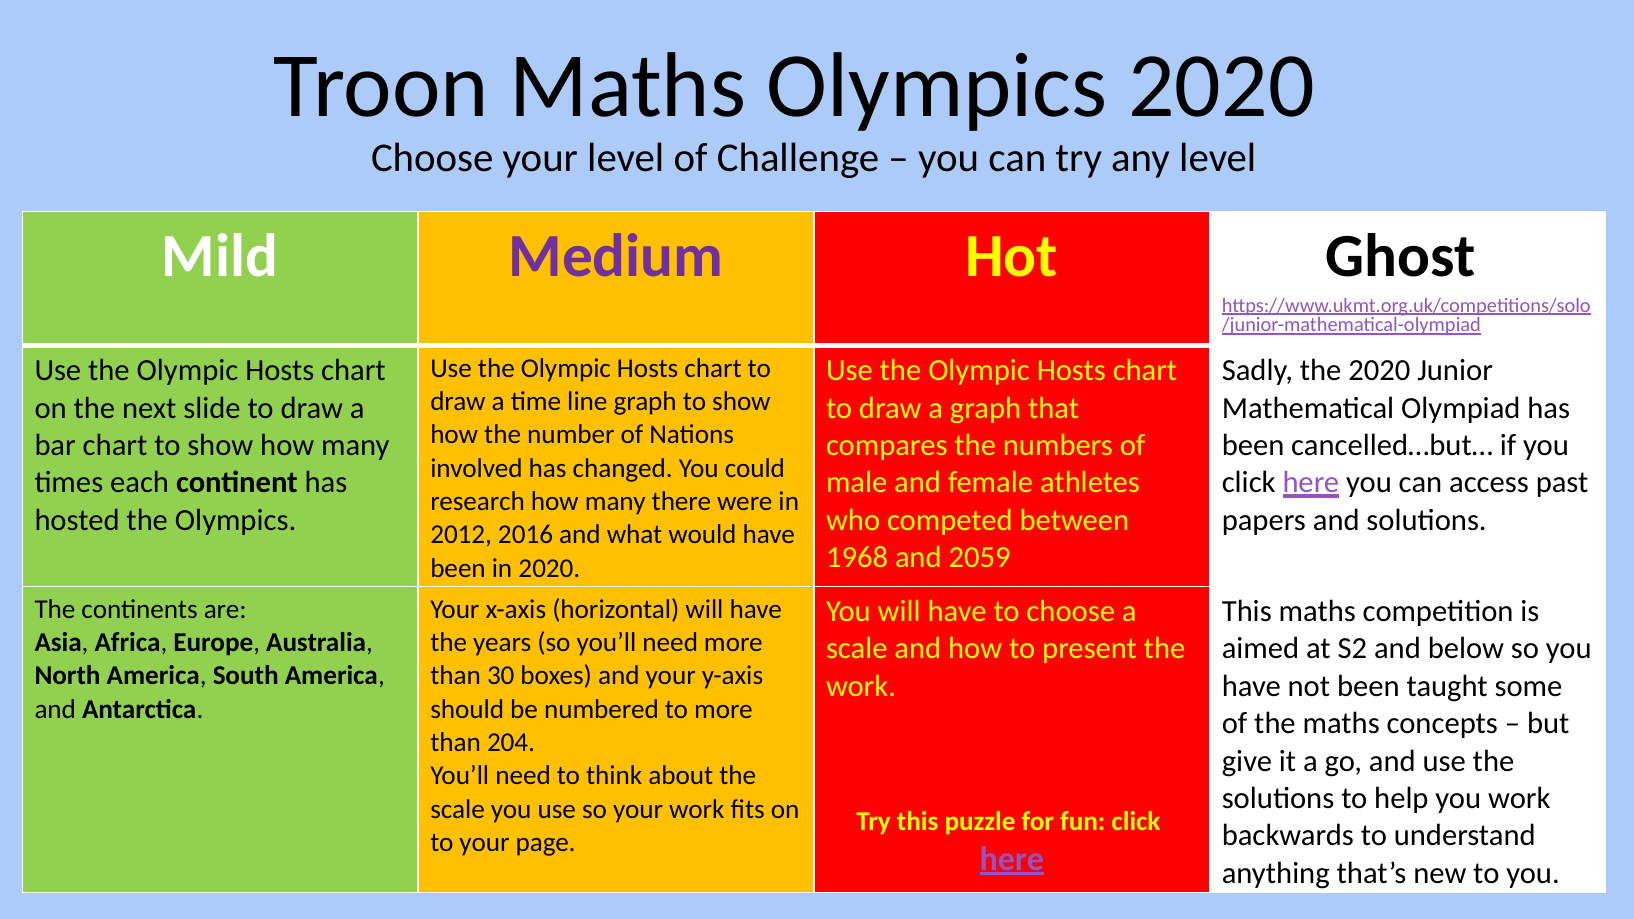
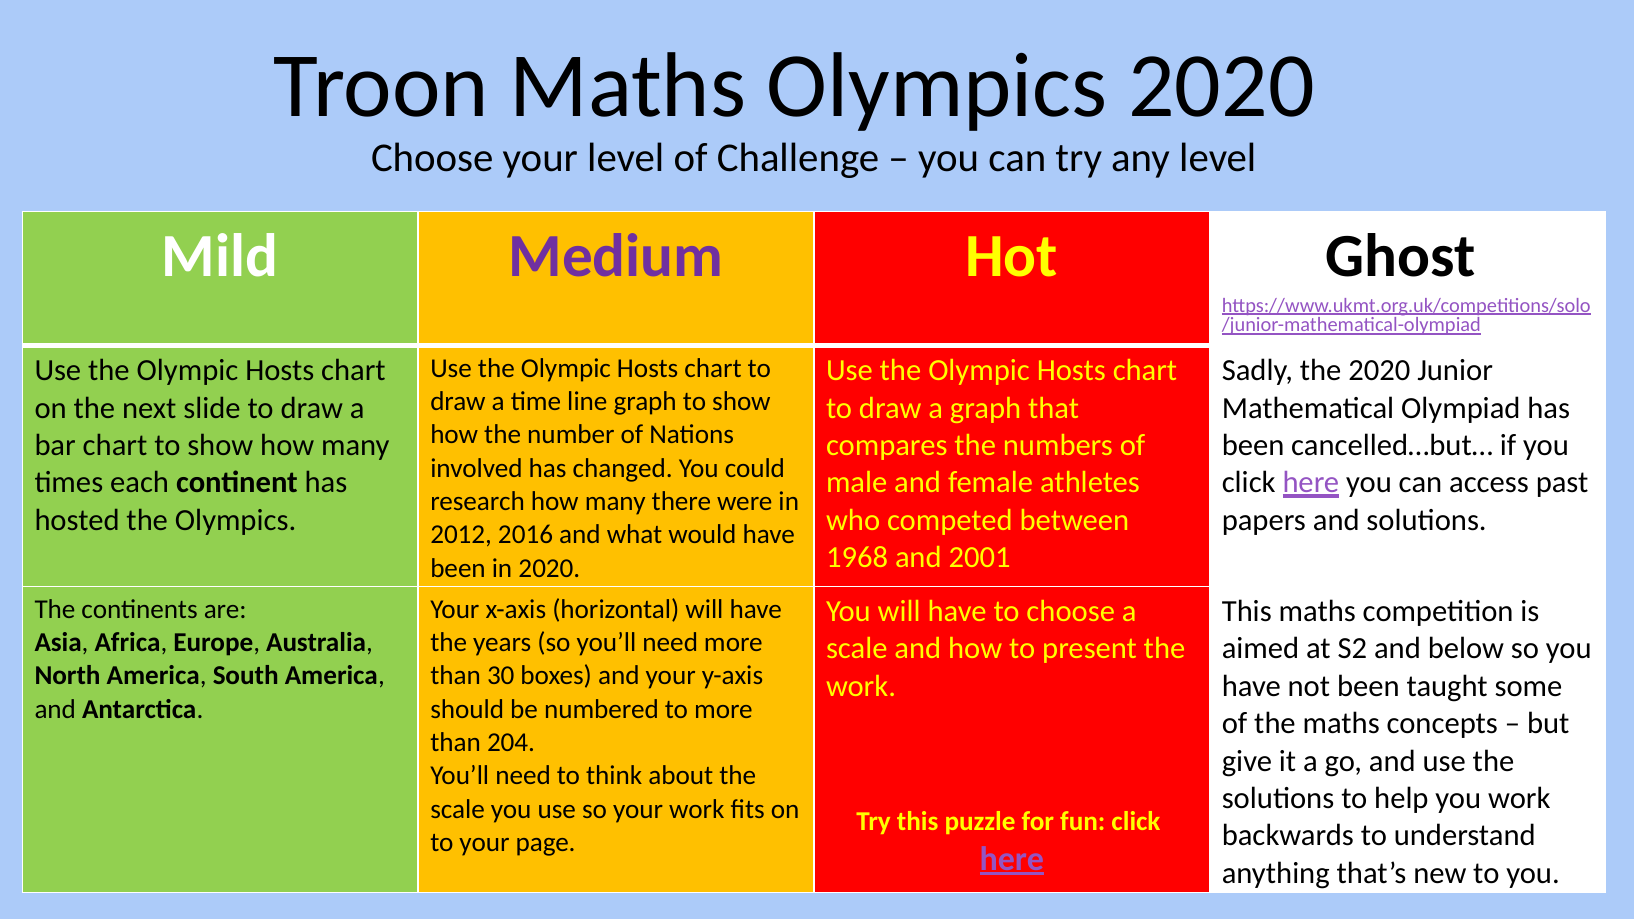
2059: 2059 -> 2001 (980, 558)
